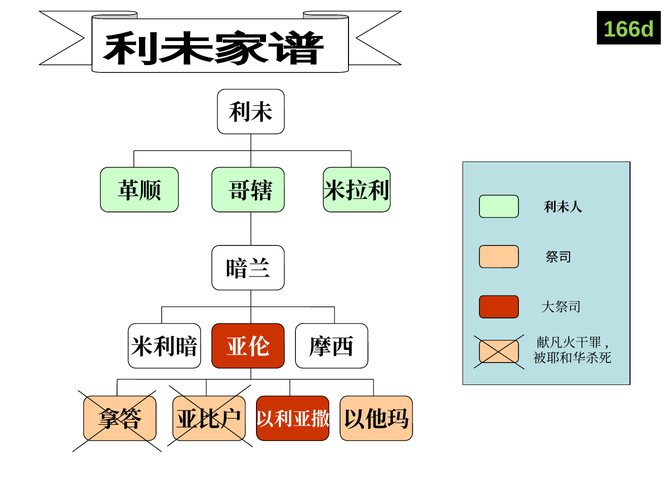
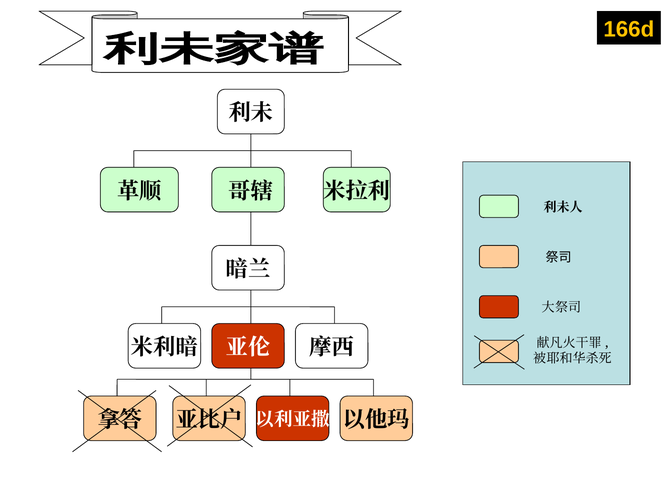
166d colour: light green -> yellow (629, 29)
